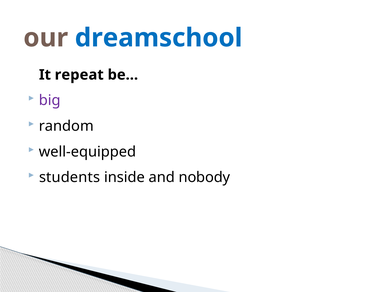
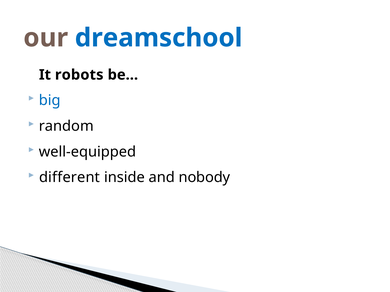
repeat: repeat -> robots (79, 75)
big colour: purple -> blue (50, 101)
students: students -> different (70, 178)
